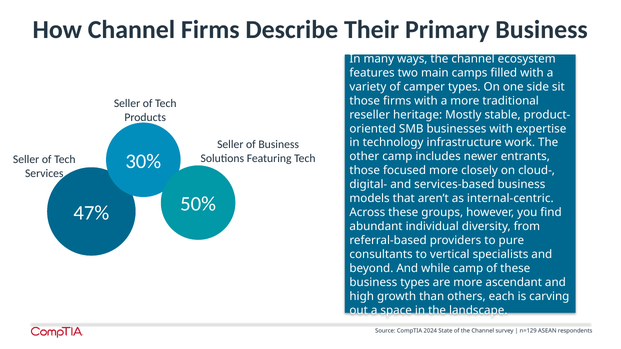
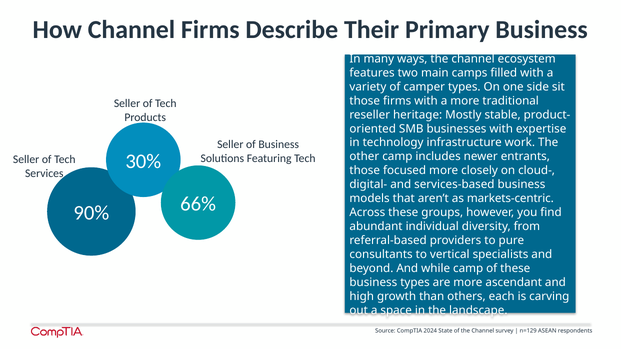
internal-centric: internal-centric -> markets-centric (510, 199)
50%: 50% -> 66% (198, 204)
47%: 47% -> 90% (91, 213)
